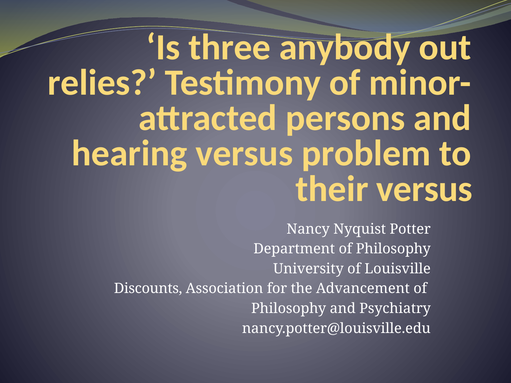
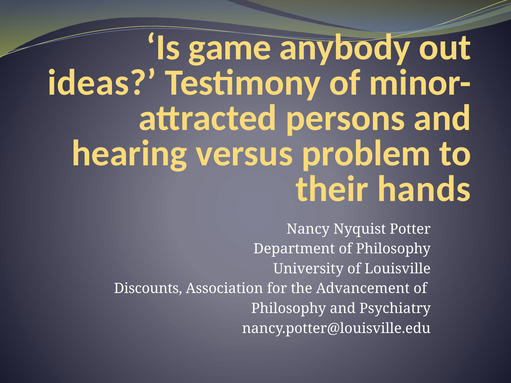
three: three -> game (230, 47)
relies: relies -> ideas (102, 83)
their versus: versus -> hands (424, 189)
